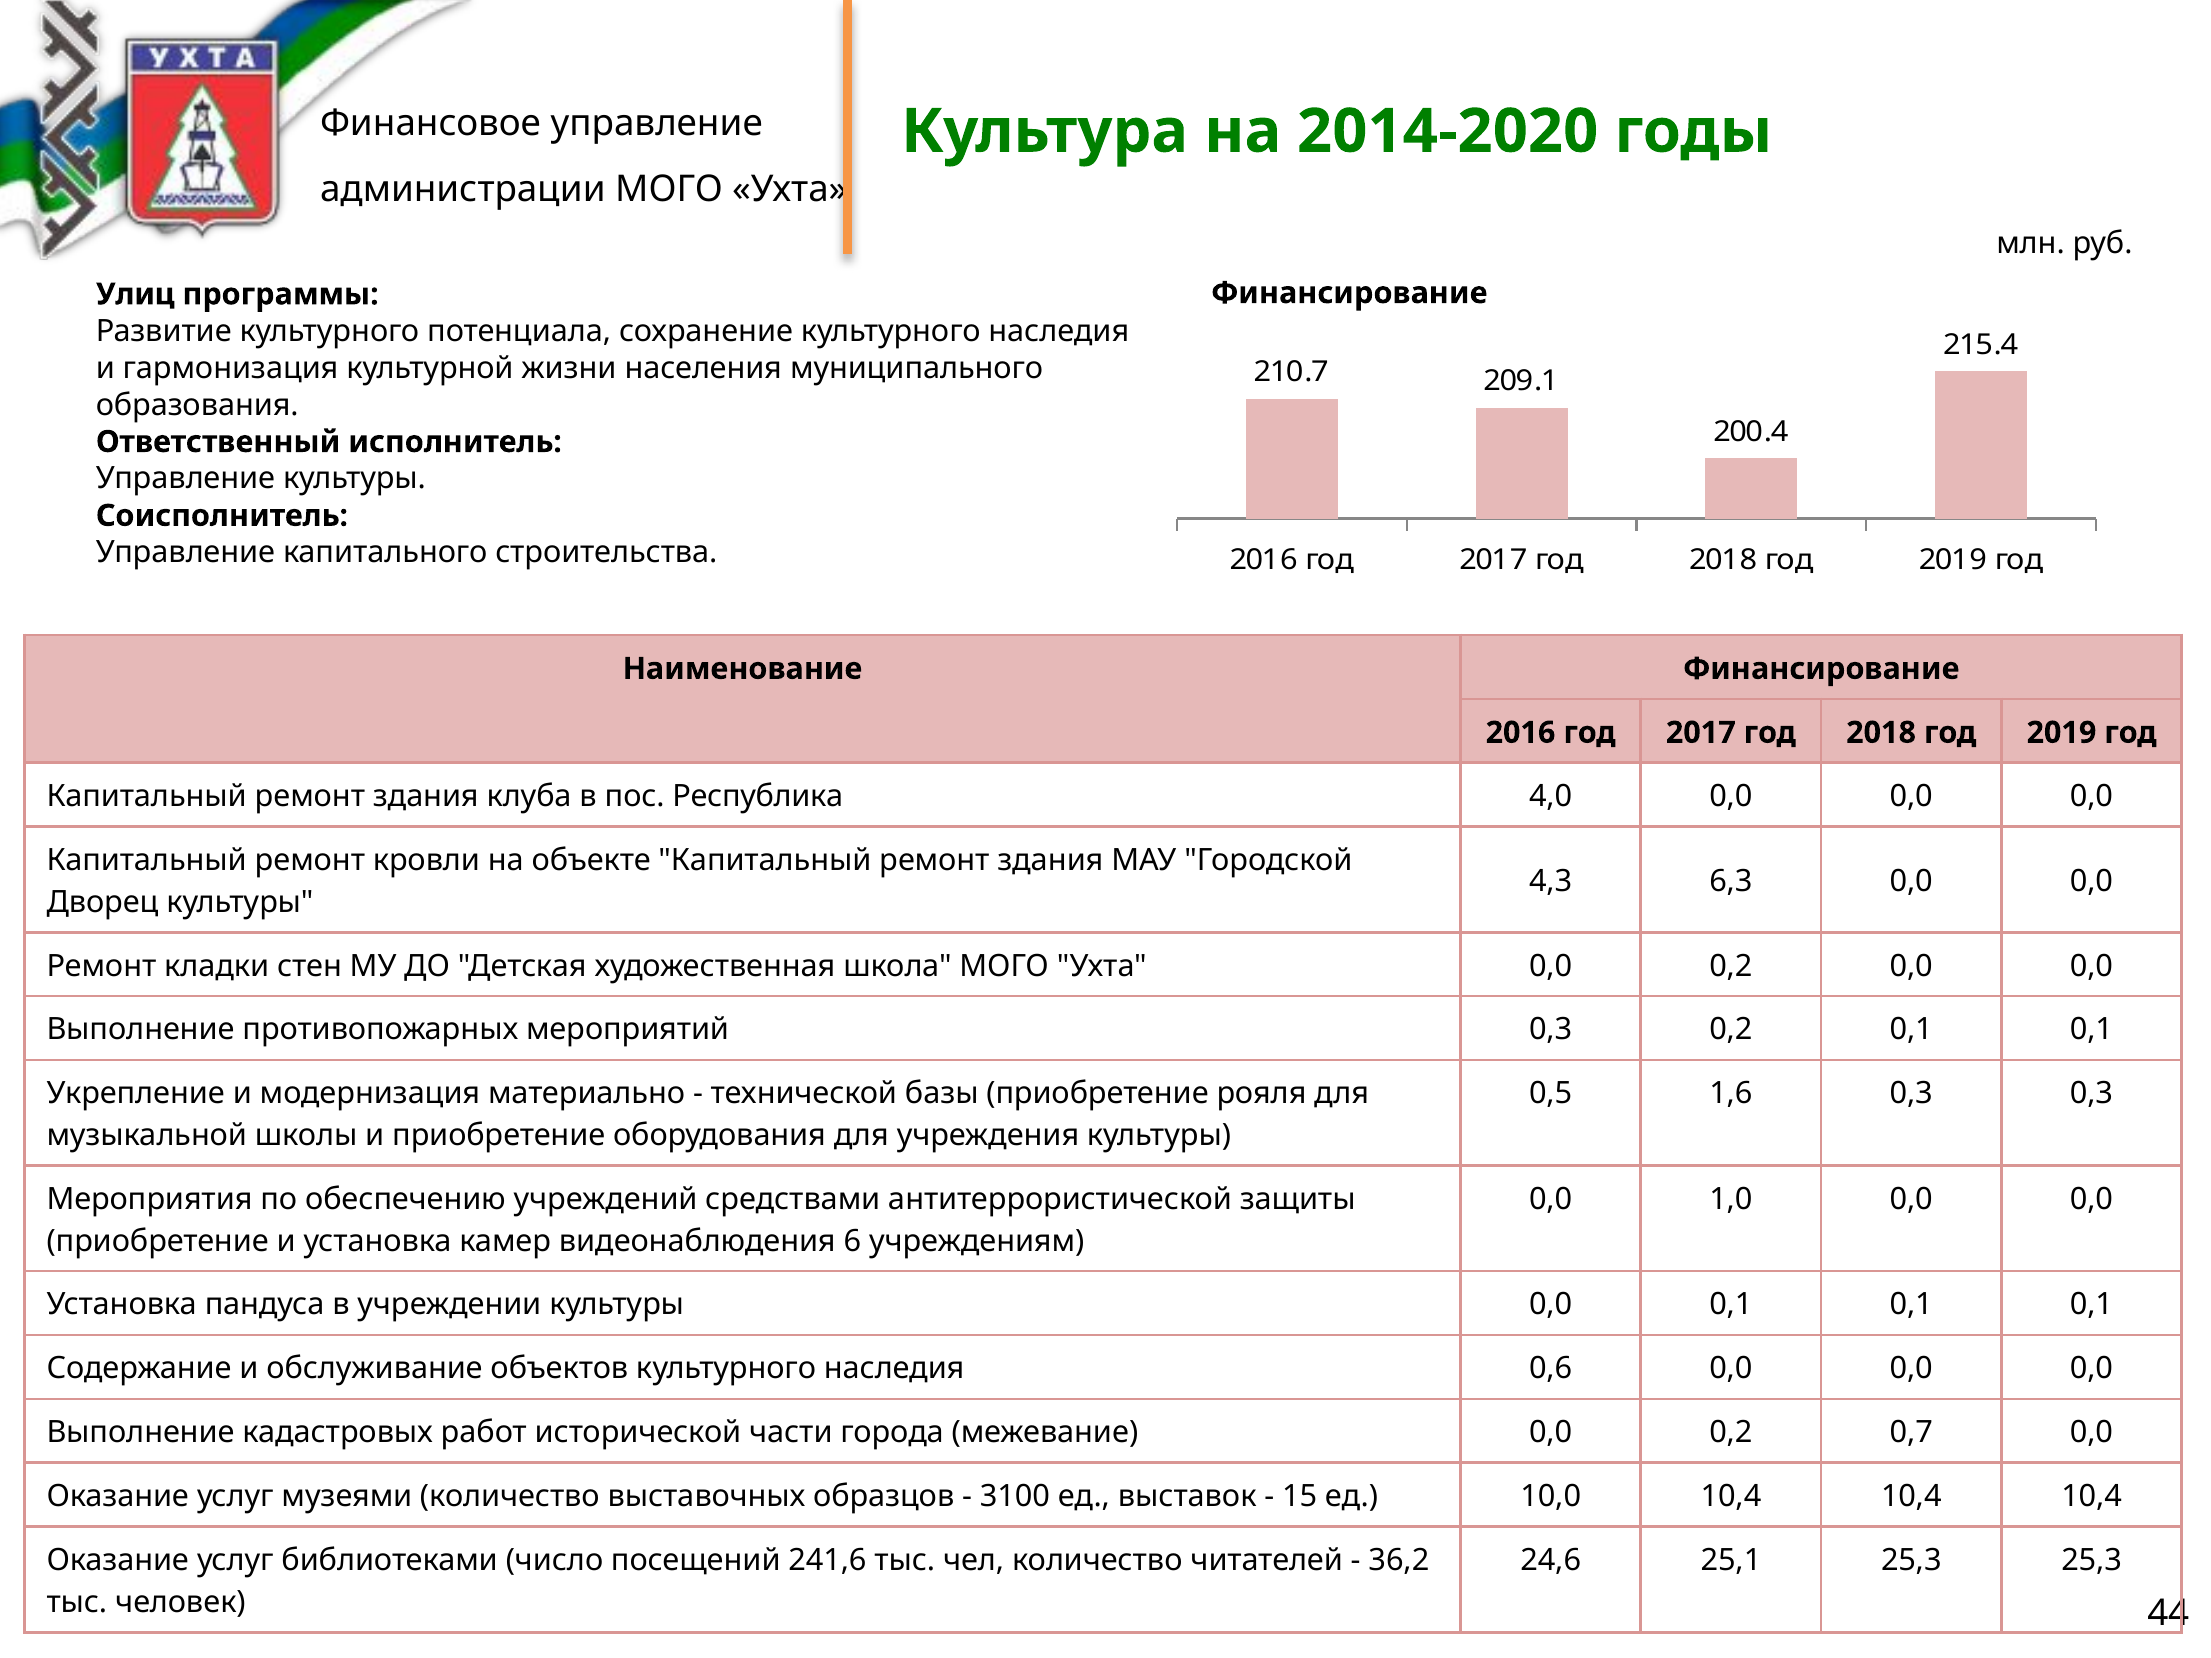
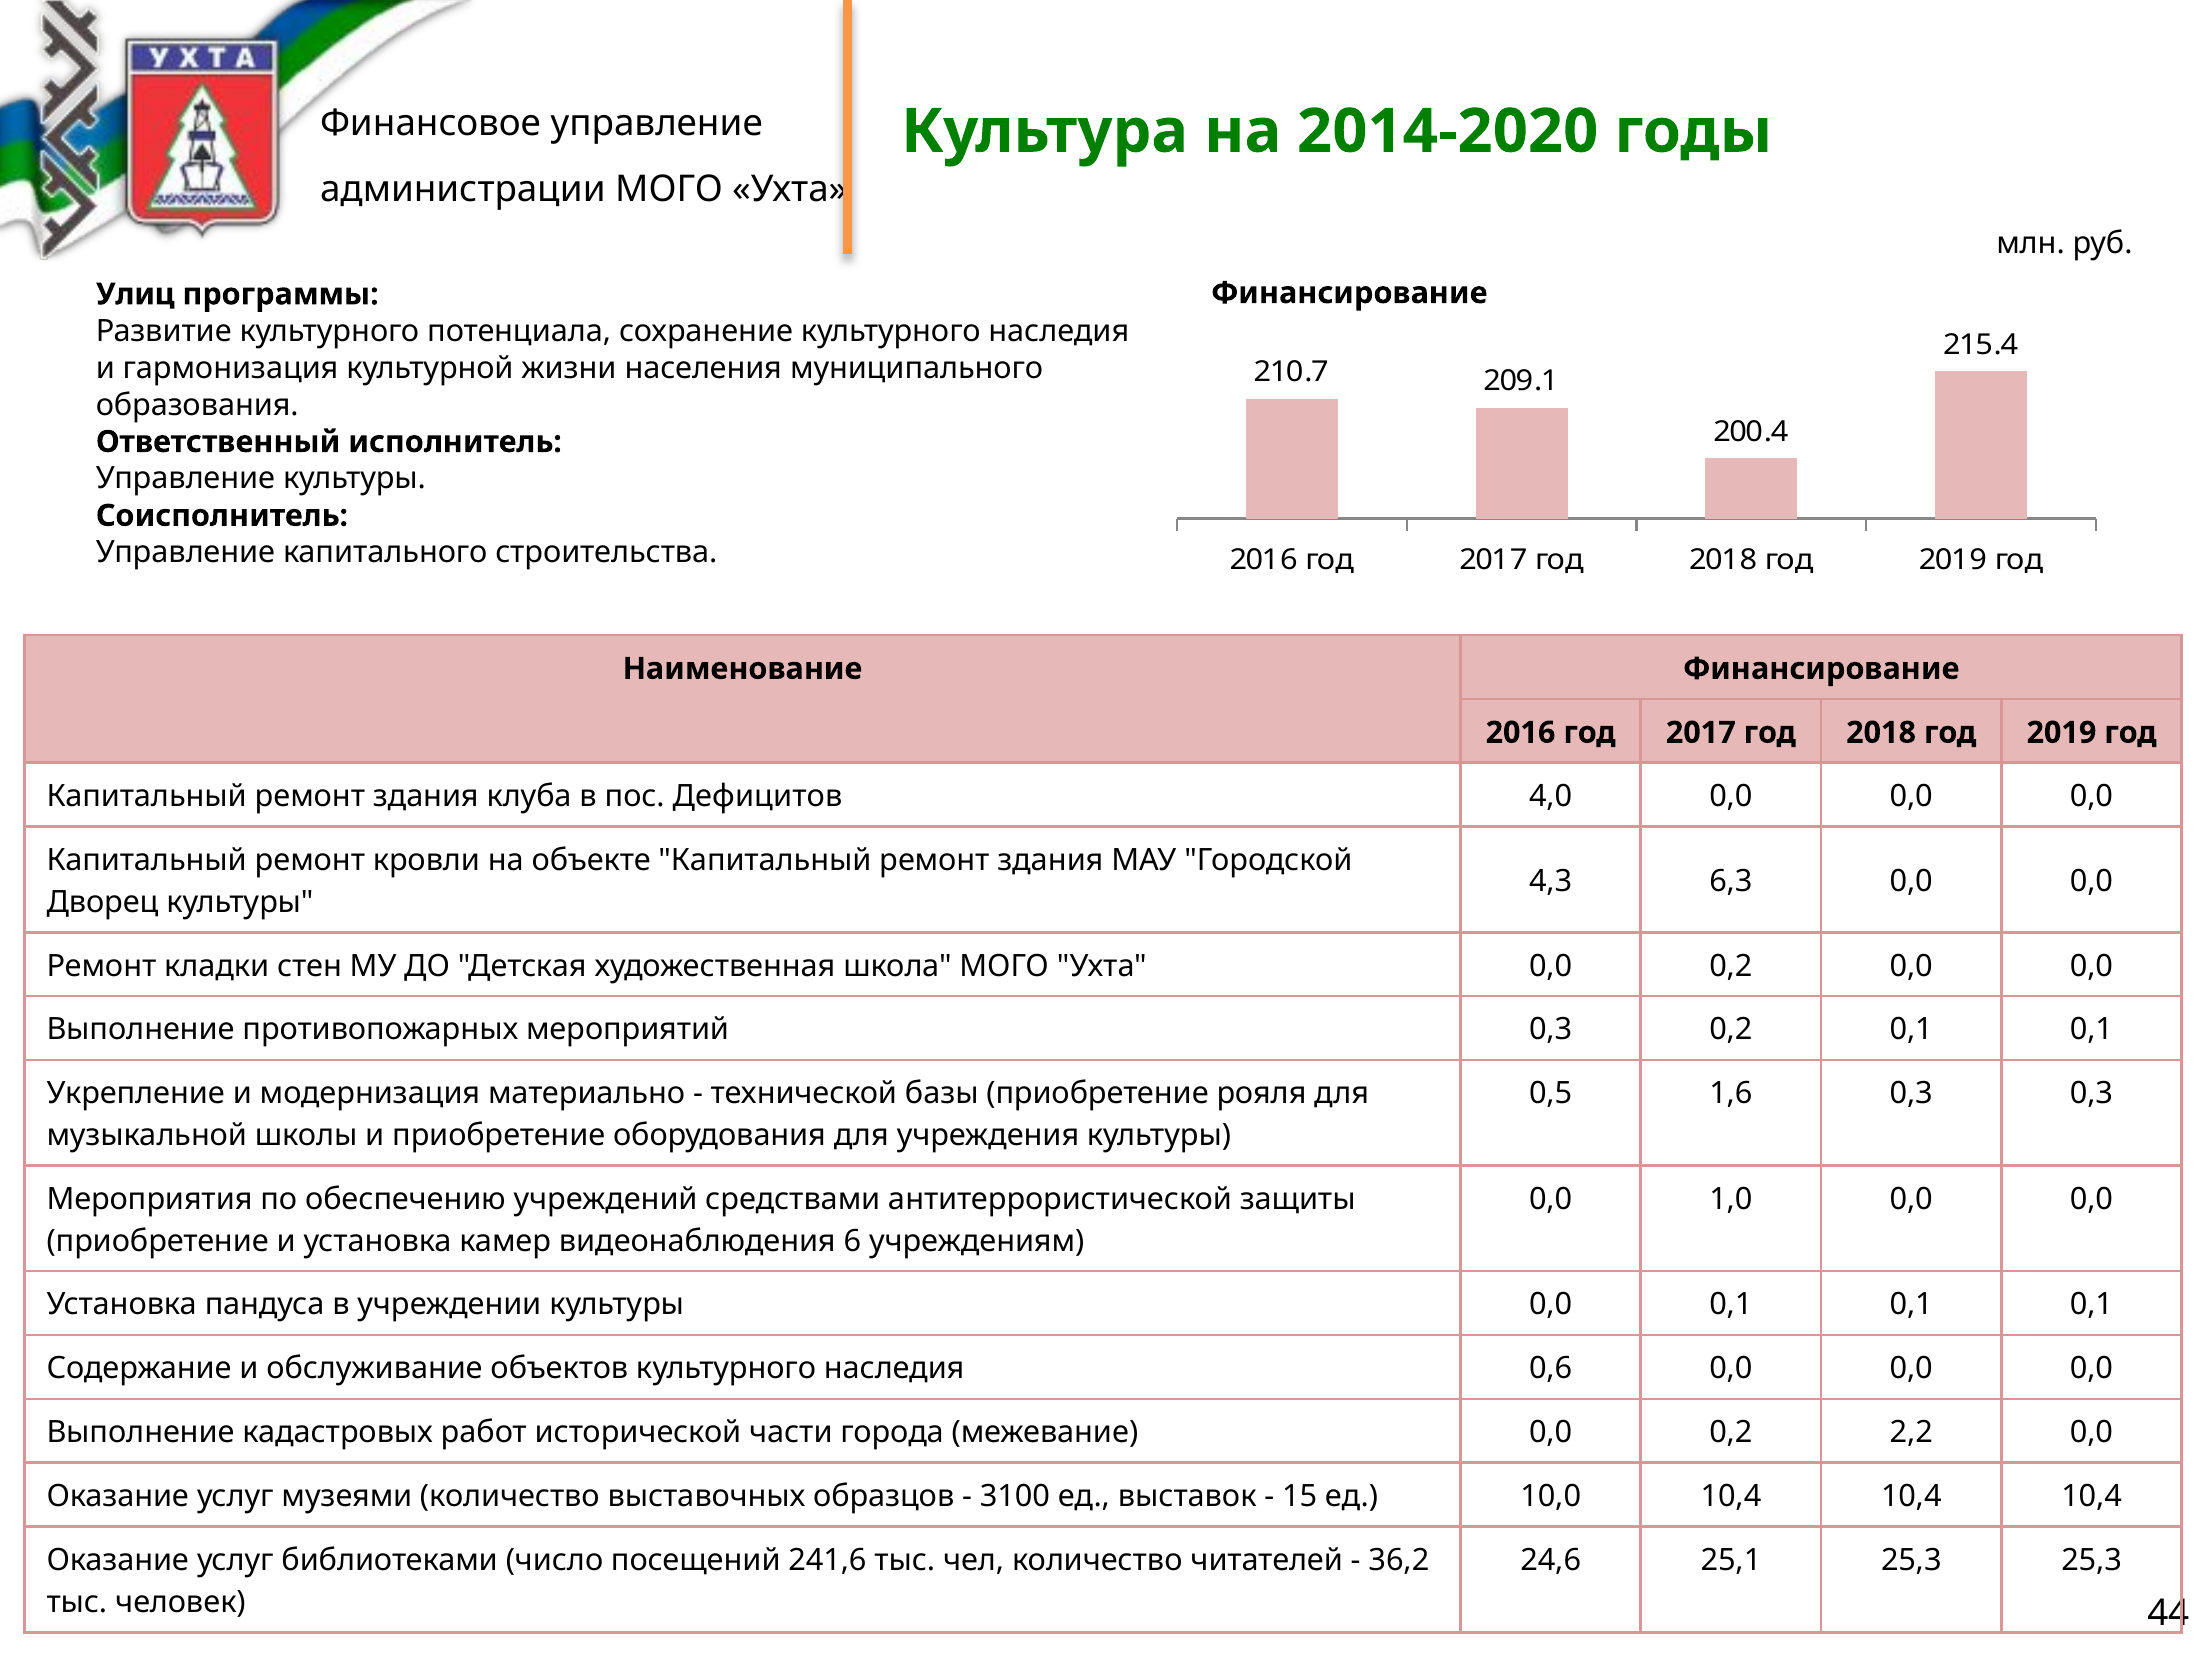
Республика: Республика -> Дефицитов (758, 797)
0,7: 0,7 -> 2,2 (1911, 1433)
